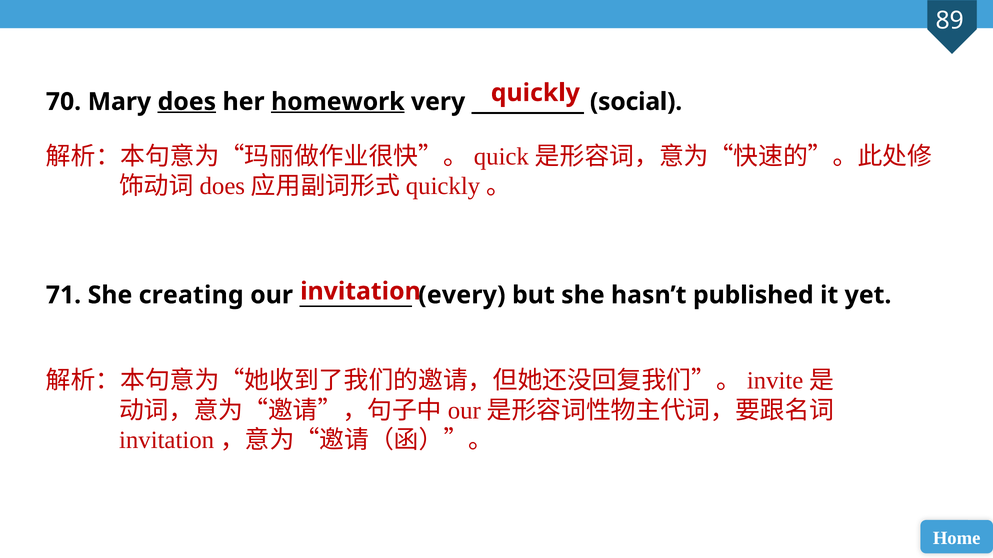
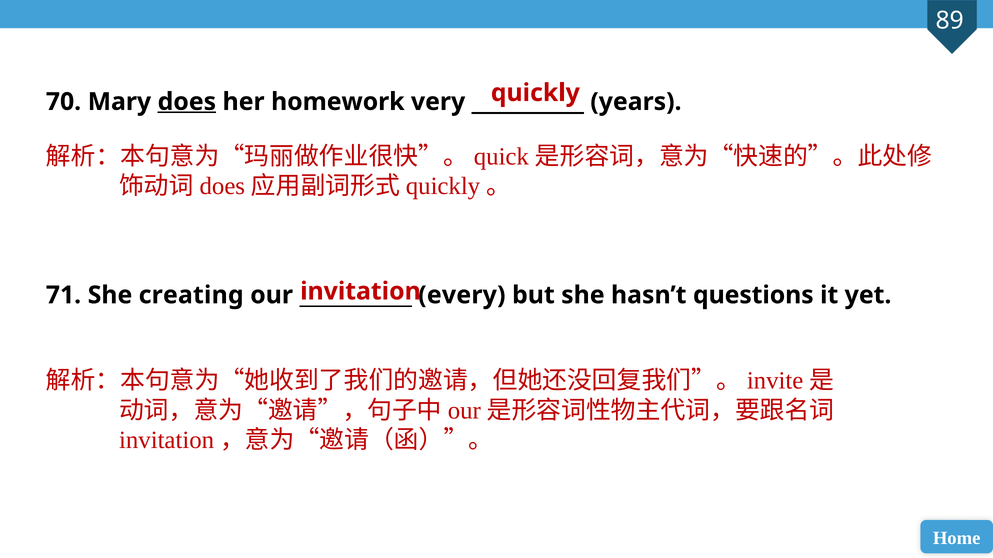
homework underline: present -> none (338, 102)
social: social -> years (636, 102)
published: published -> questions (753, 295)
